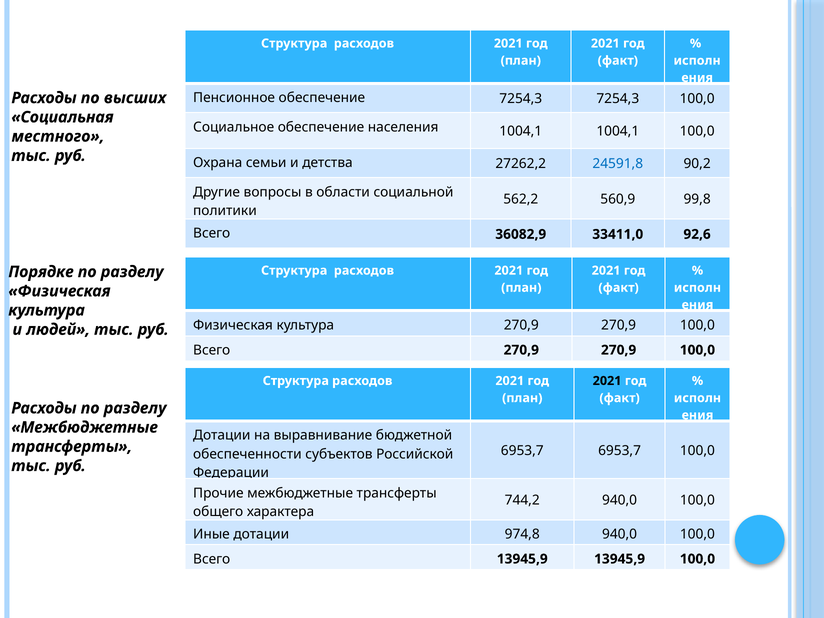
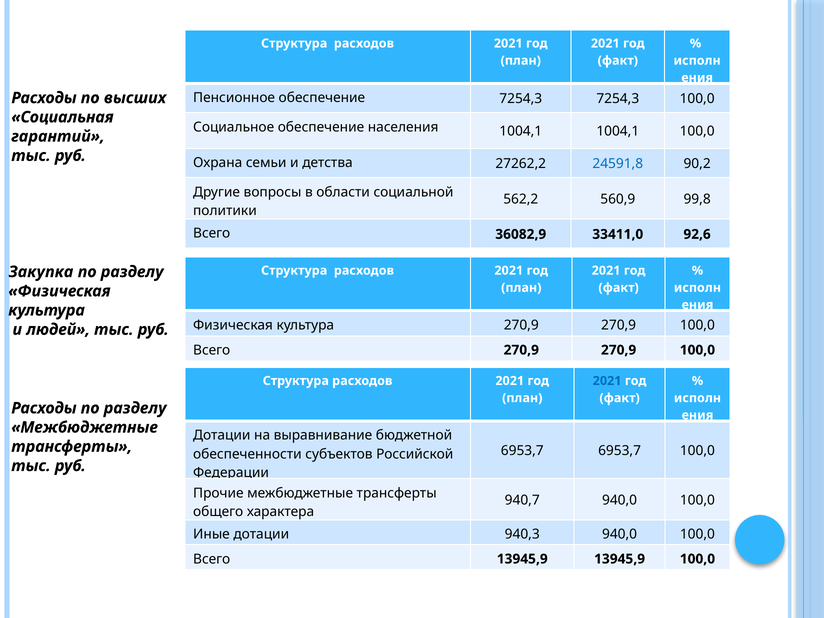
местного: местного -> гарантий (58, 136)
Порядке: Порядке -> Закупка (41, 272)
2021 colour: black -> blue (607, 381)
744,2: 744,2 -> 940,7 (522, 500)
974,8: 974,8 -> 940,3 (522, 534)
